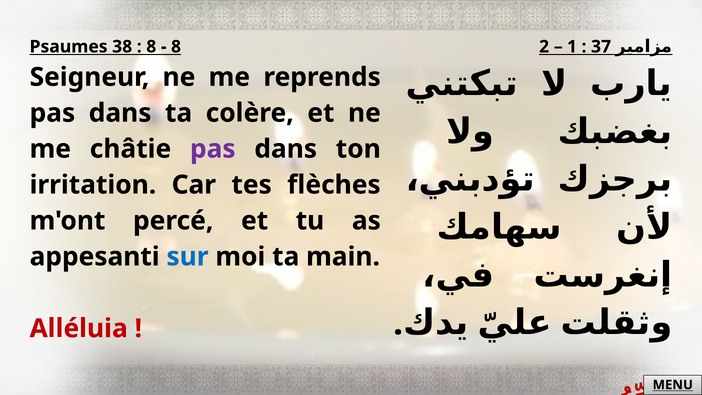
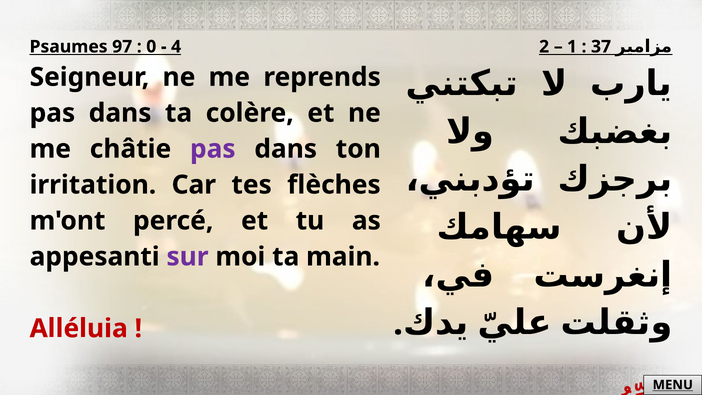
38: 38 -> 97 (122, 47)
8: 8 -> 0 (151, 47)
8: 8 -> 4 (176, 47)
sur colour: blue -> purple (188, 257)
